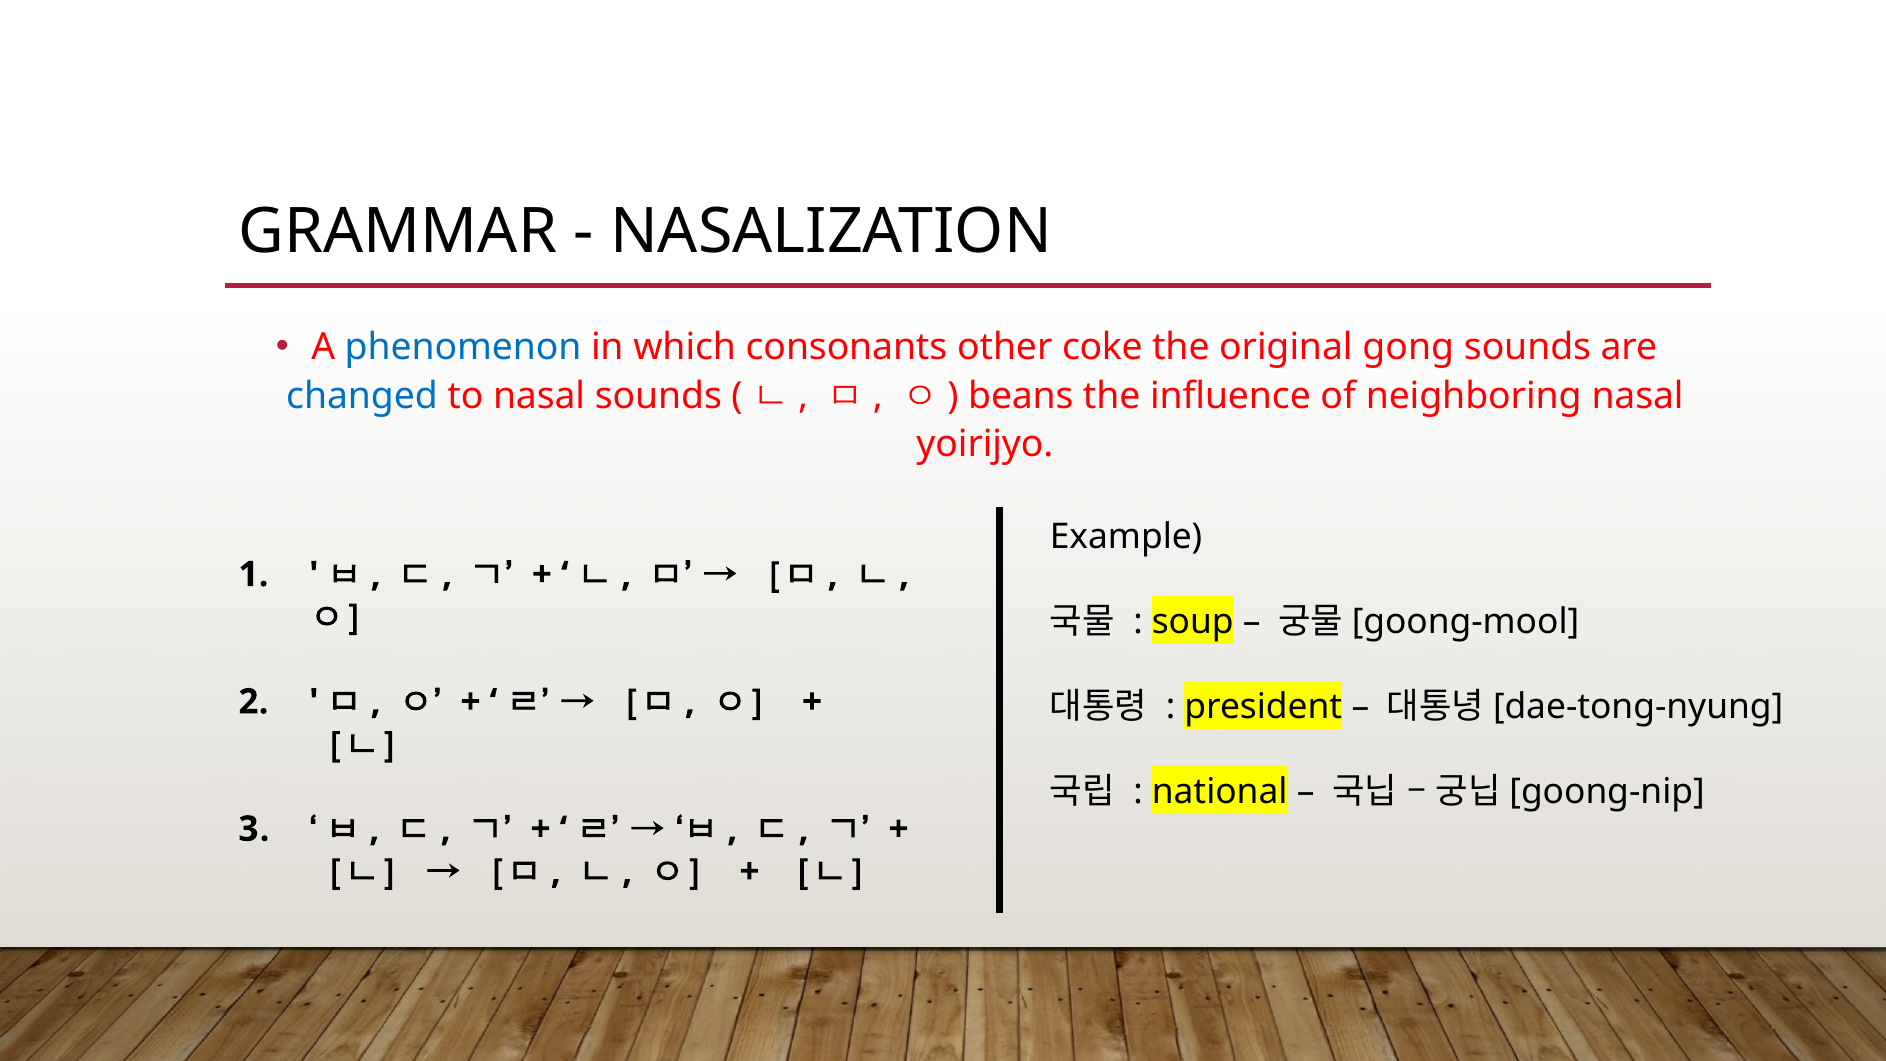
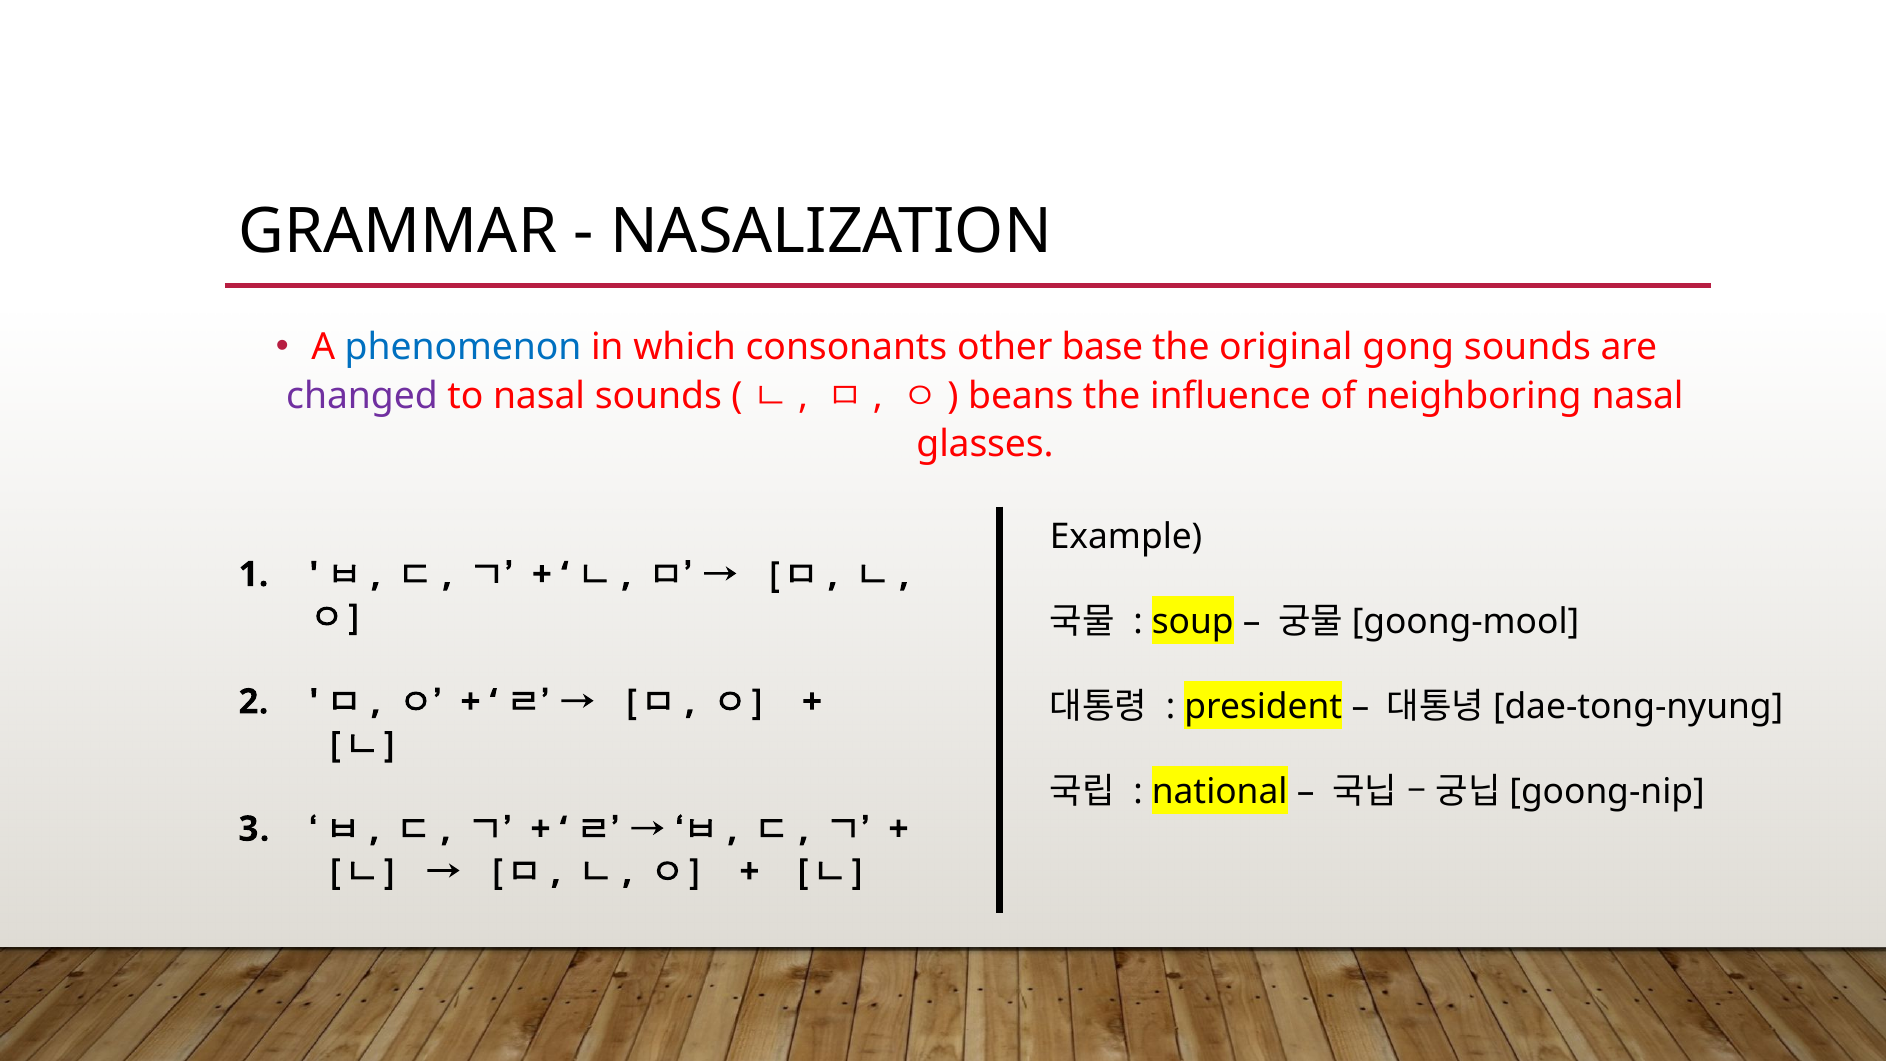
coke: coke -> base (1102, 347)
changed colour: blue -> purple (362, 396)
yoirijyo: yoirijyo -> glasses (985, 444)
